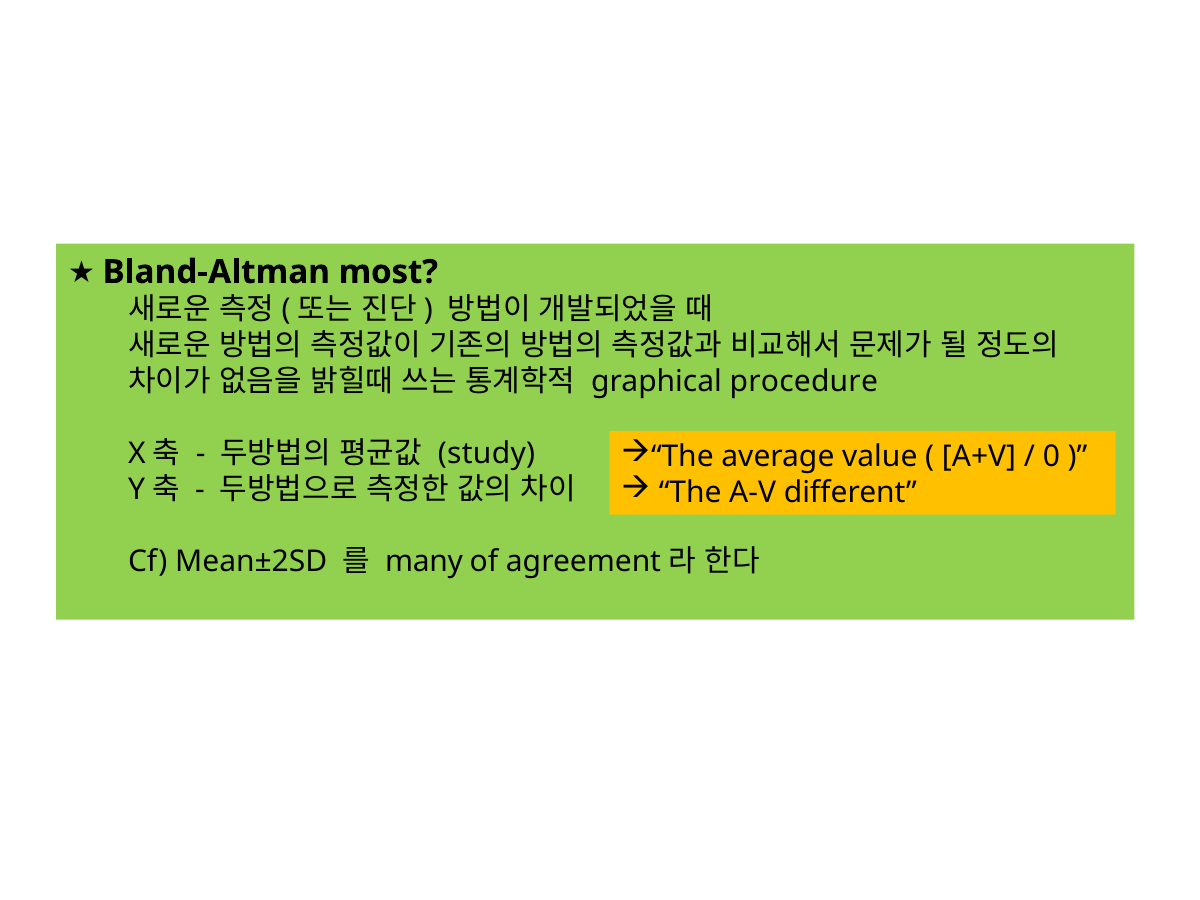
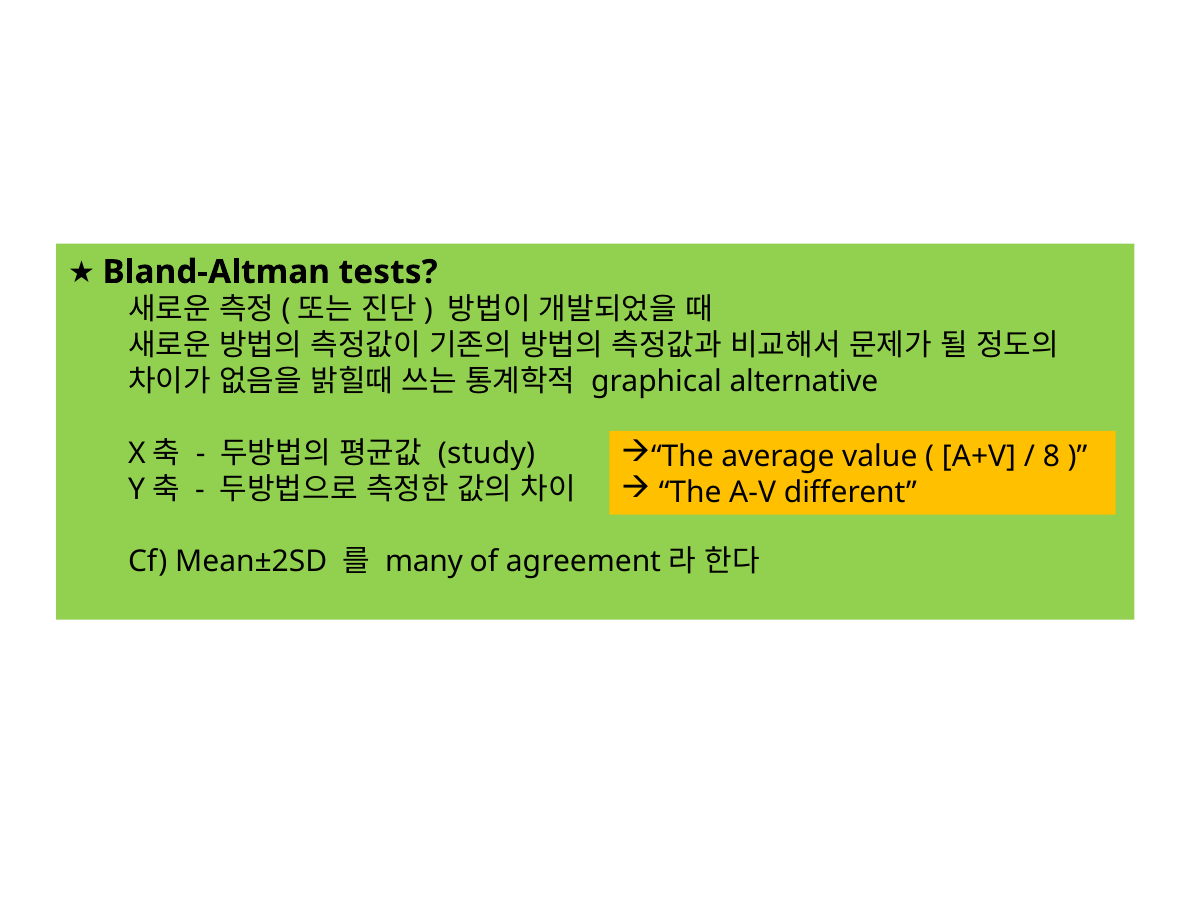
most: most -> tests (388, 272)
procedure: procedure -> alternative (804, 382)
0: 0 -> 8 (1051, 457)
